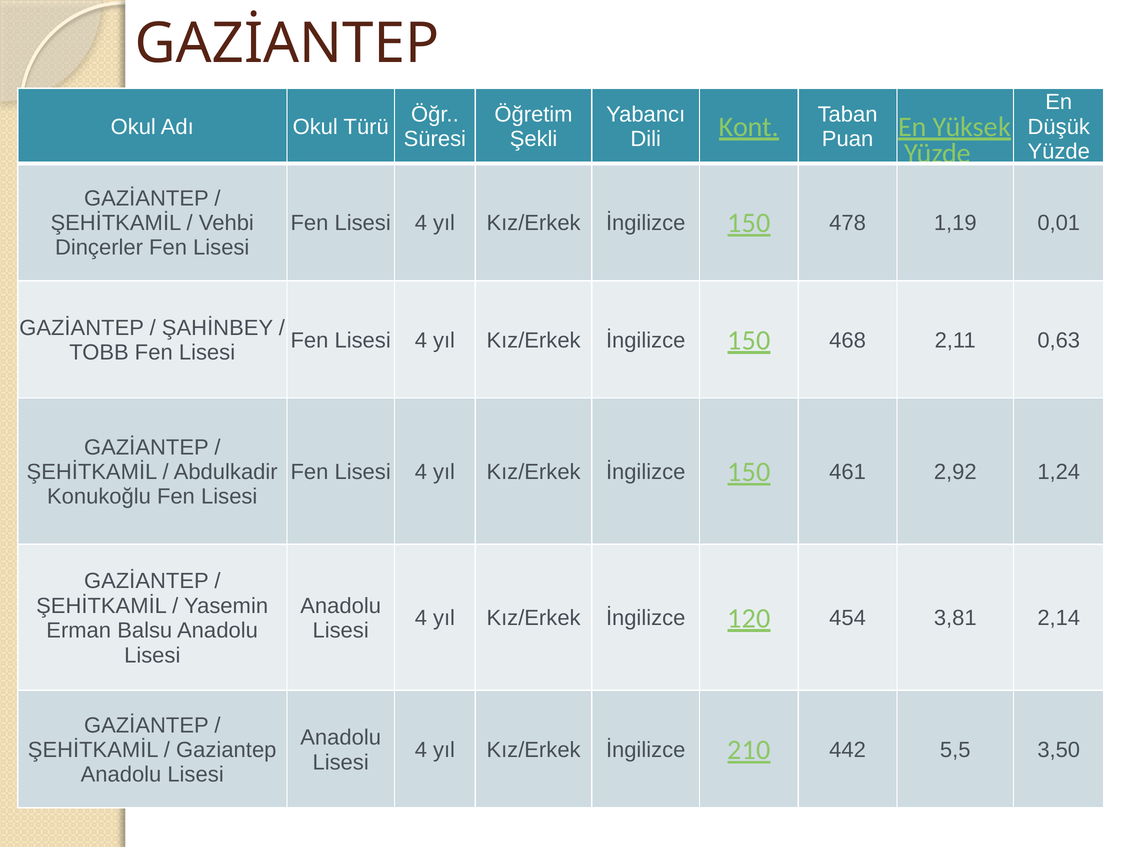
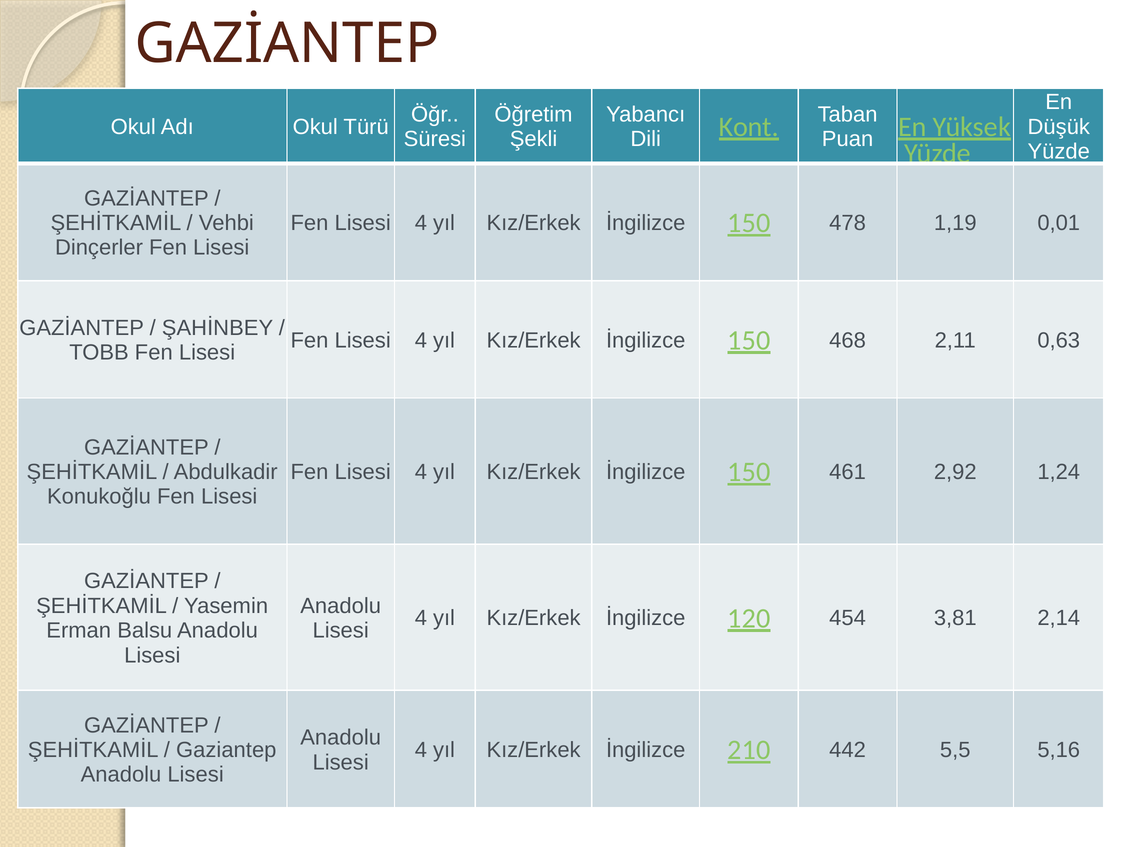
3,50: 3,50 -> 5,16 (1059, 750)
